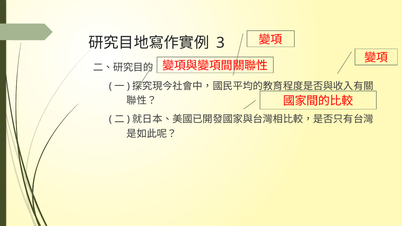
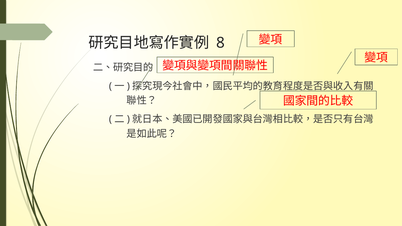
3: 3 -> 8 (220, 43)
